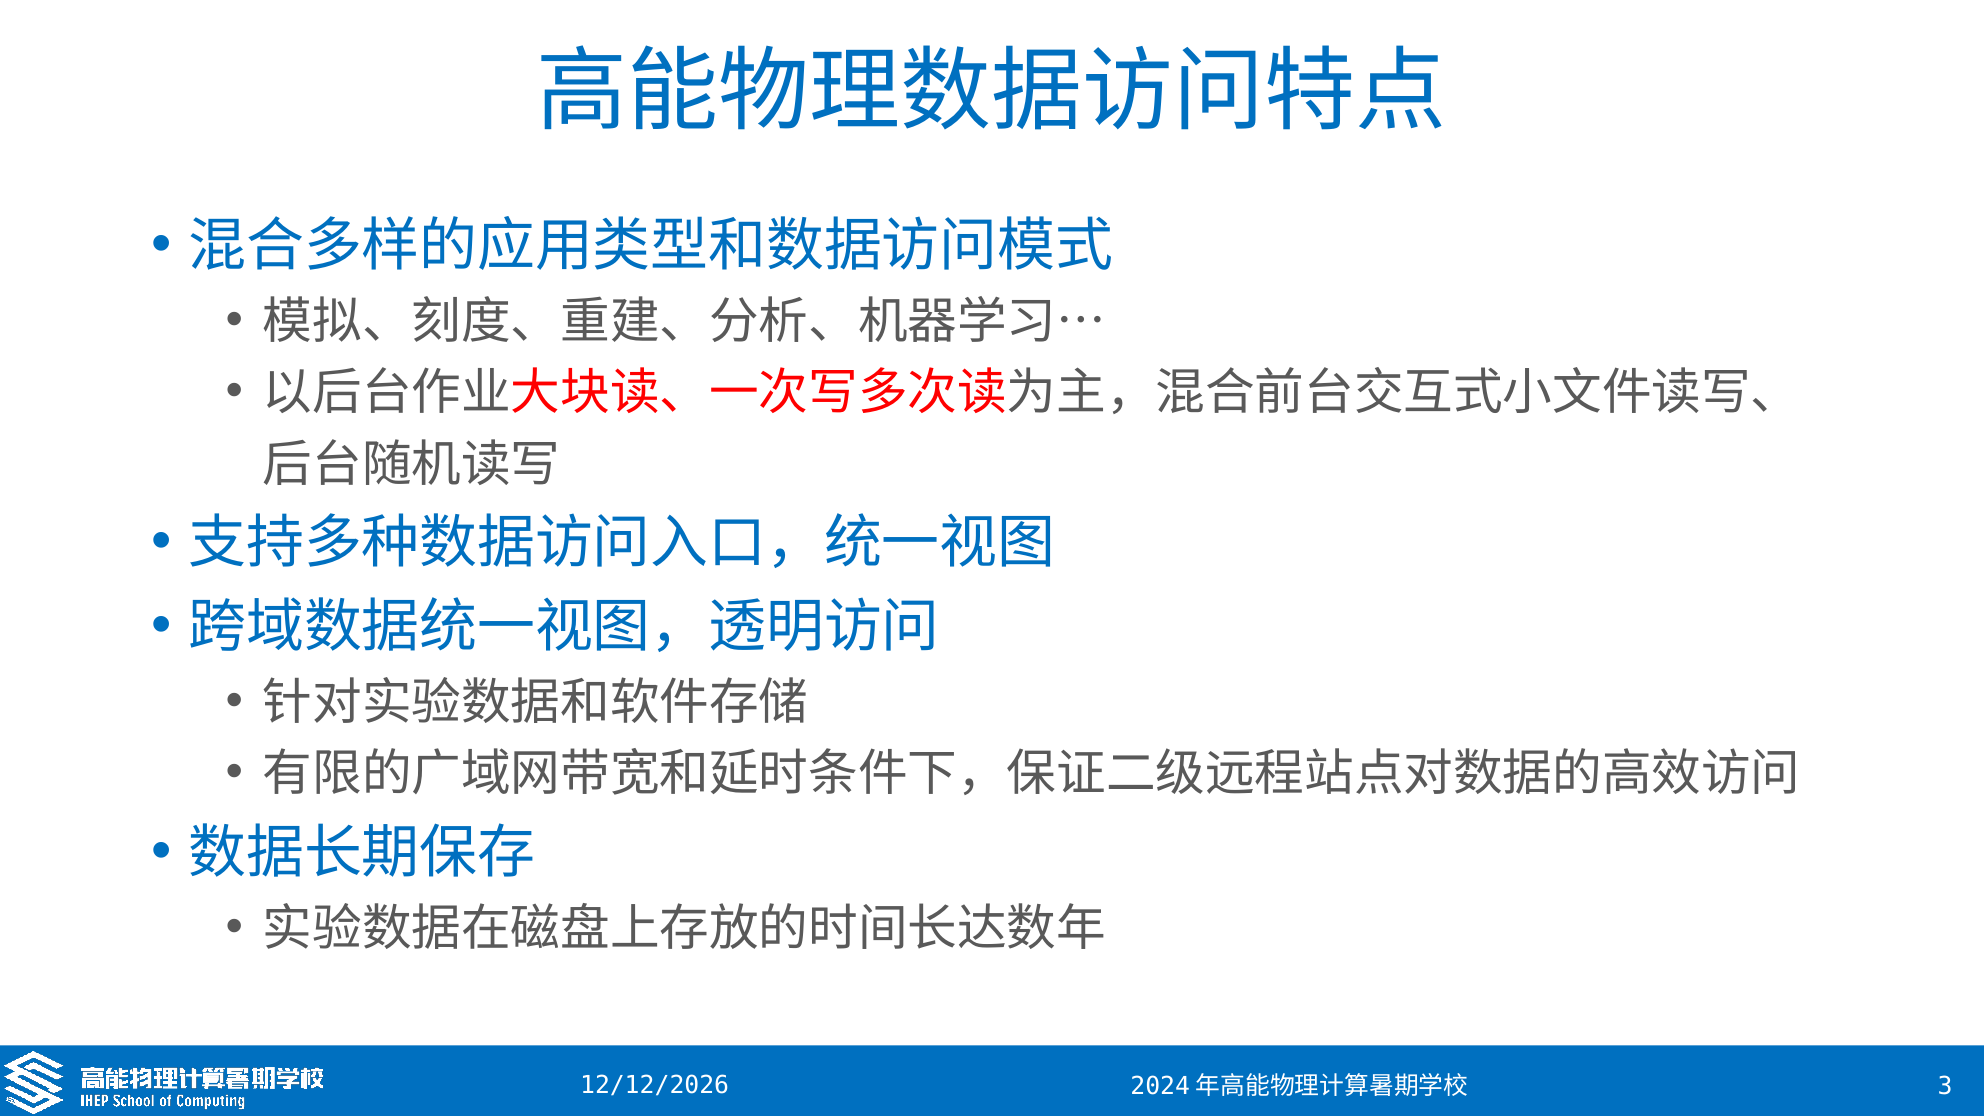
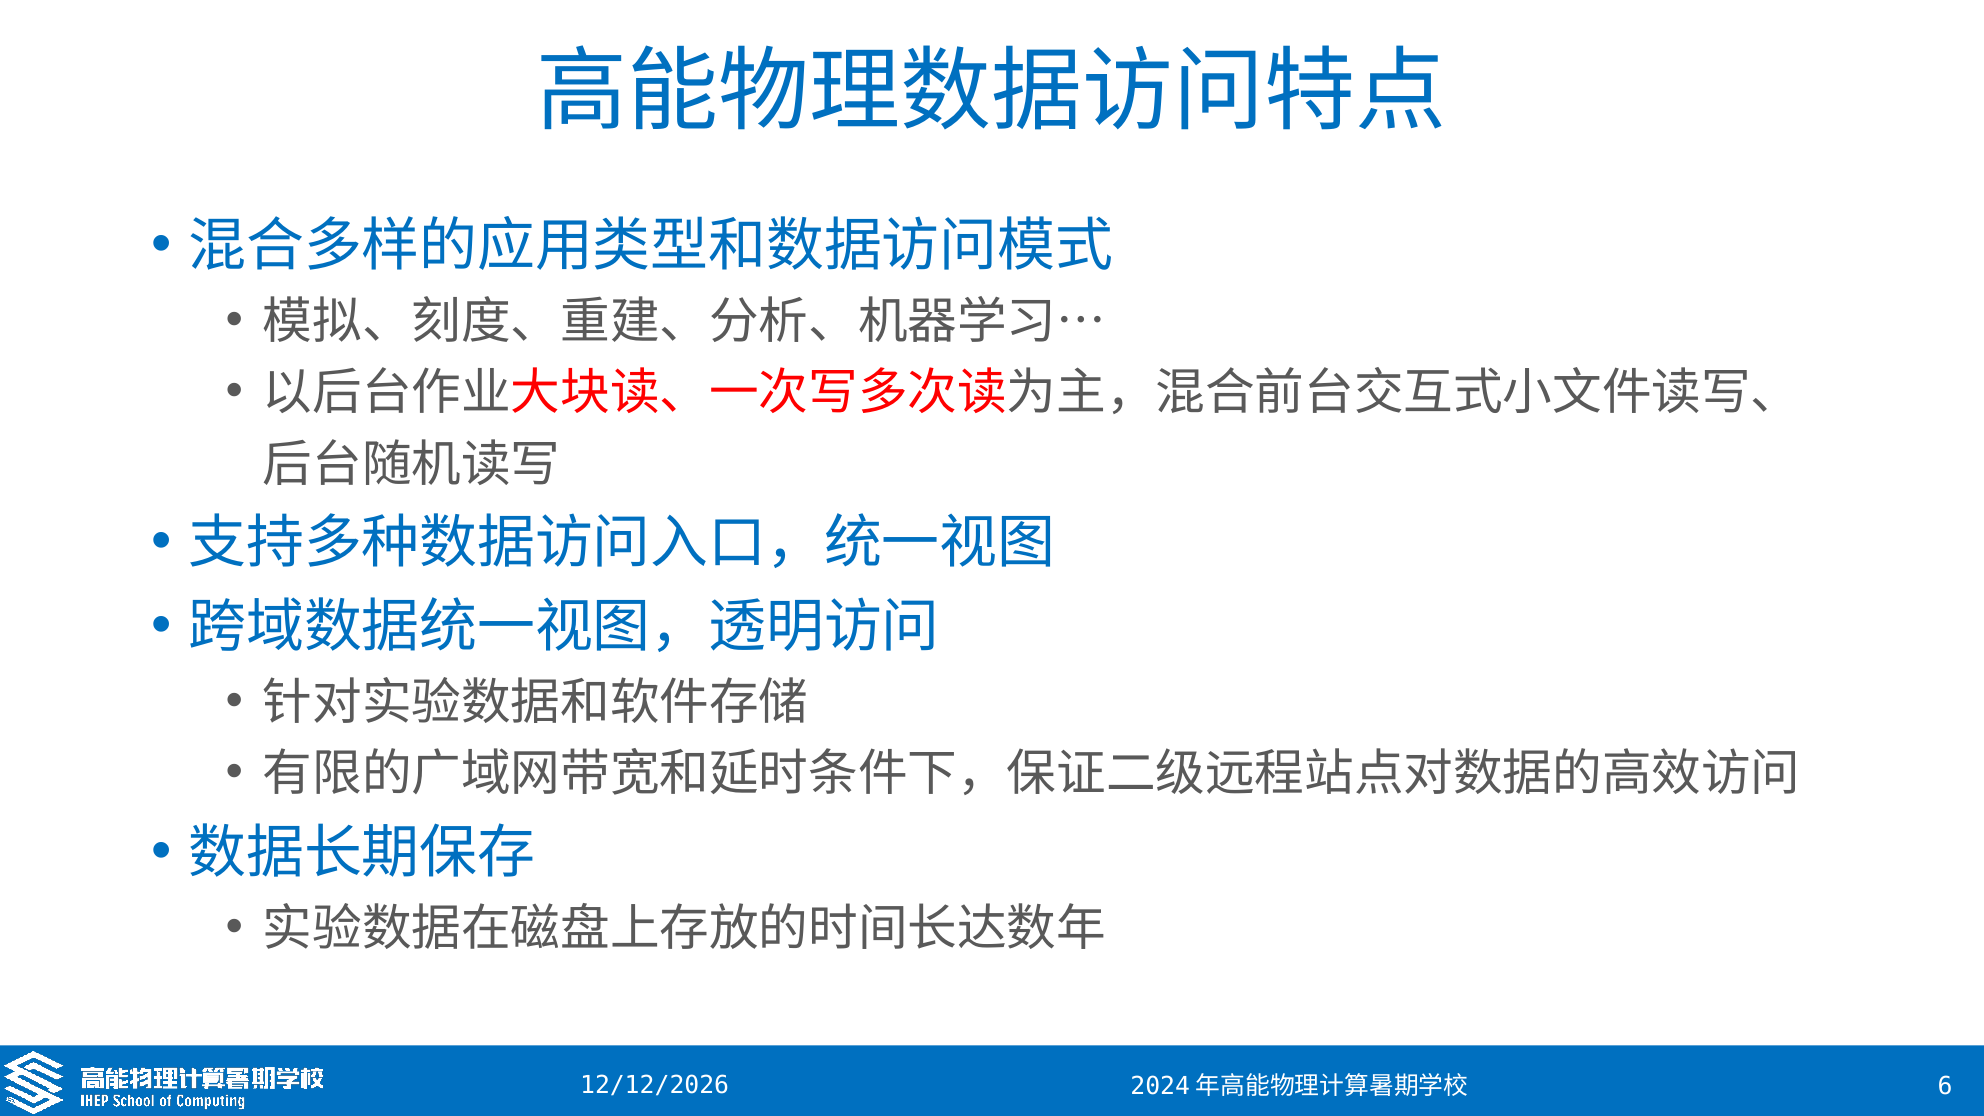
3: 3 -> 6 (1945, 1086)
